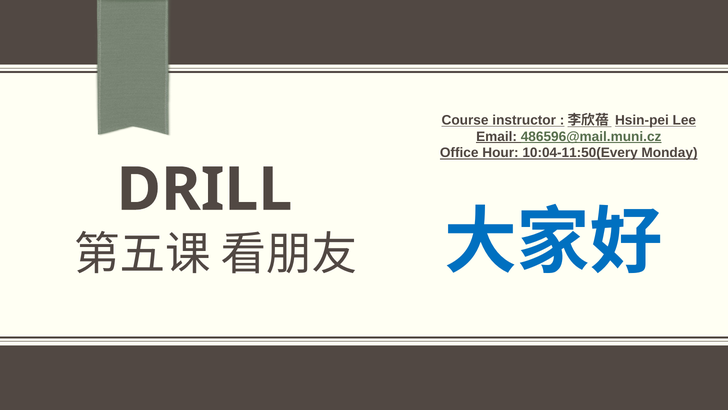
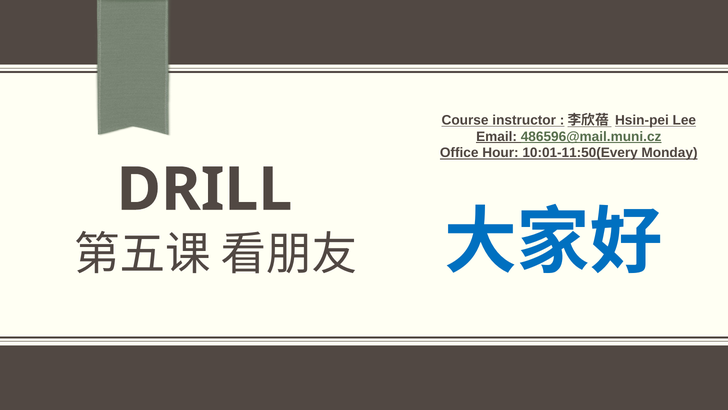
10:04-11:50(Every: 10:04-11:50(Every -> 10:01-11:50(Every (580, 153)
